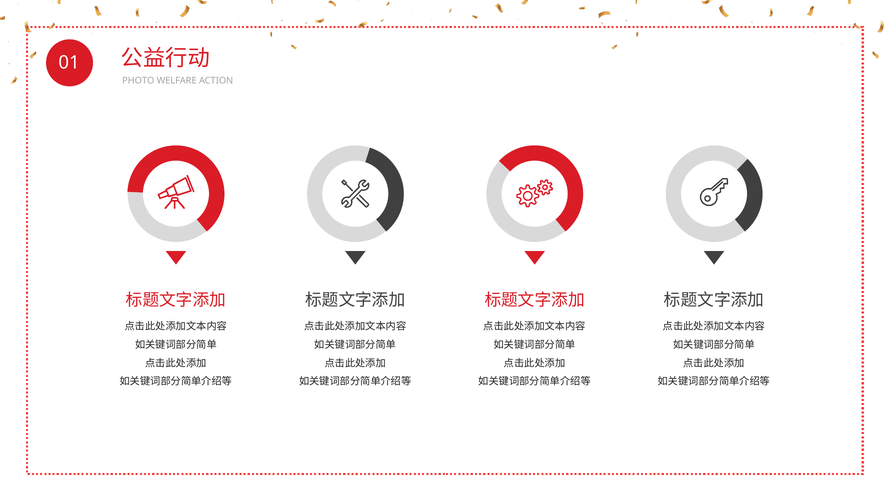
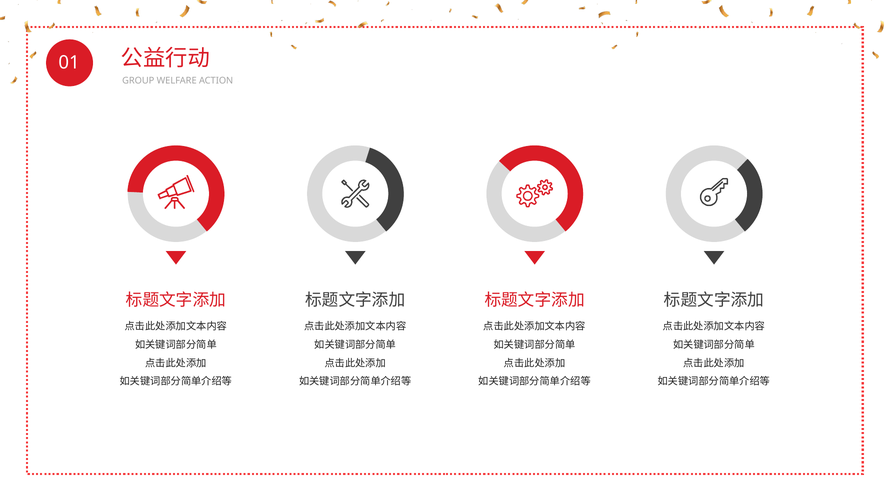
PHOTO: PHOTO -> GROUP (138, 81)
